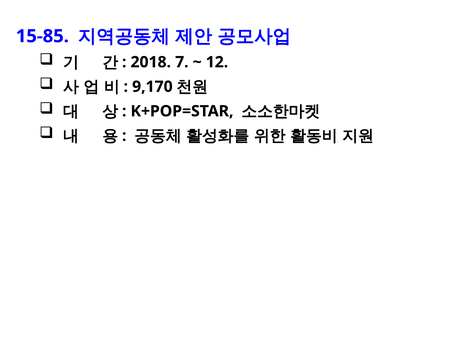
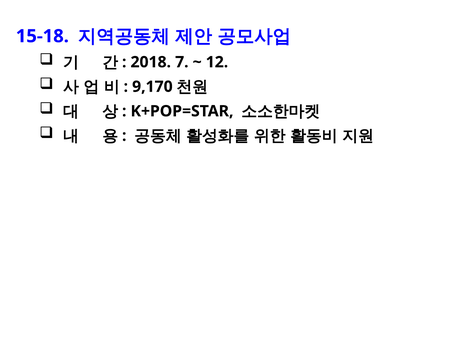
15-85: 15-85 -> 15-18 (42, 36)
